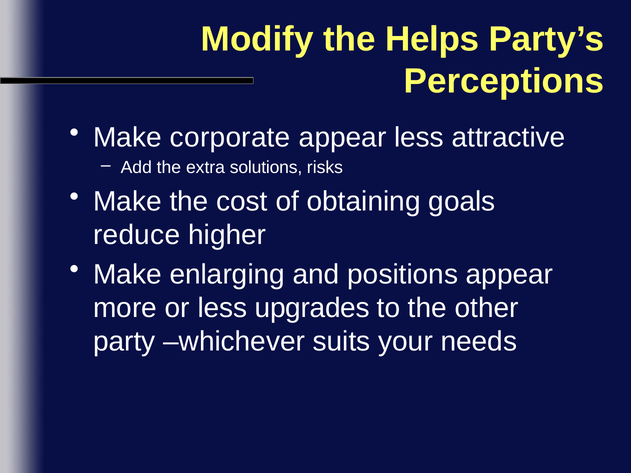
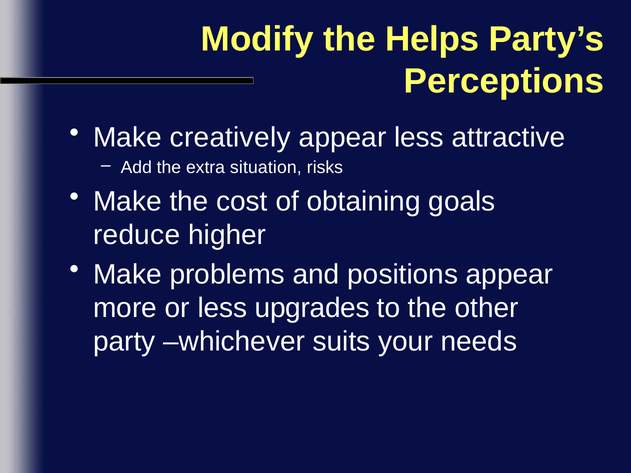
corporate: corporate -> creatively (230, 138)
solutions: solutions -> situation (266, 168)
enlarging: enlarging -> problems (227, 274)
